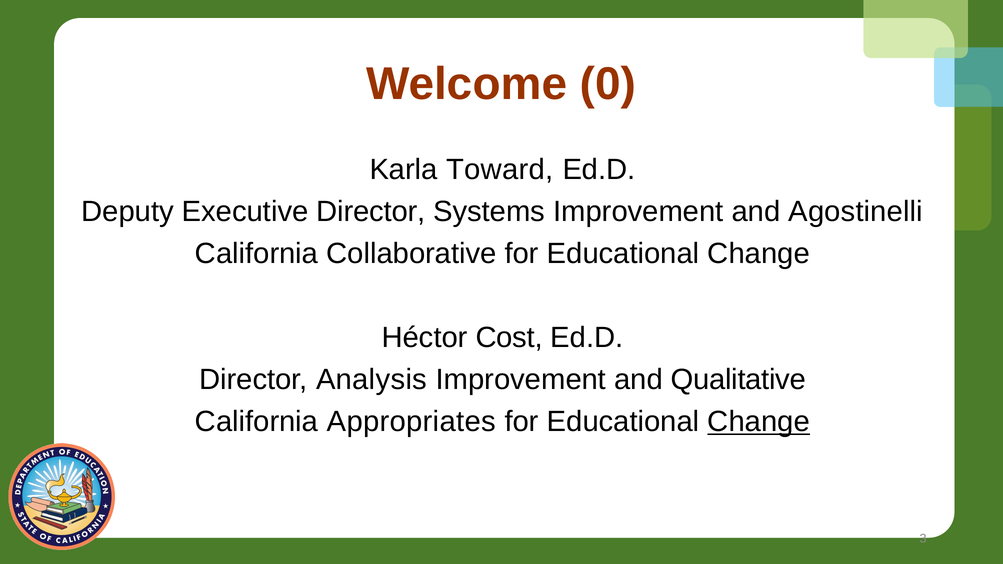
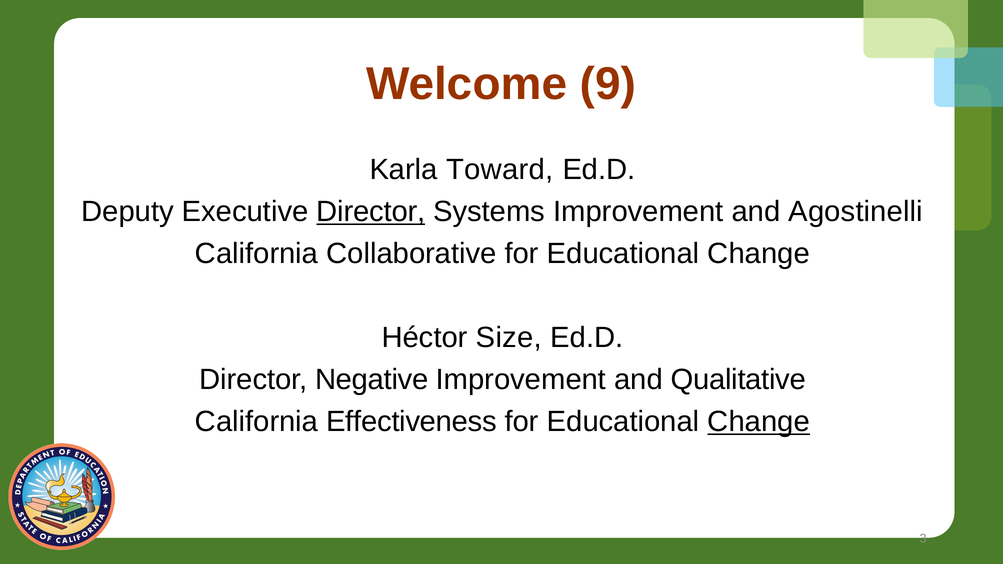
0: 0 -> 9 (608, 84)
Director underline: none -> present (371, 212)
Cost: Cost -> Size (509, 338)
Analysis: Analysis -> Negative (372, 380)
Appropriates: Appropriates -> Effectiveness (412, 422)
